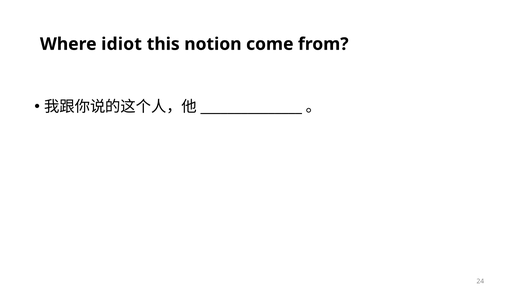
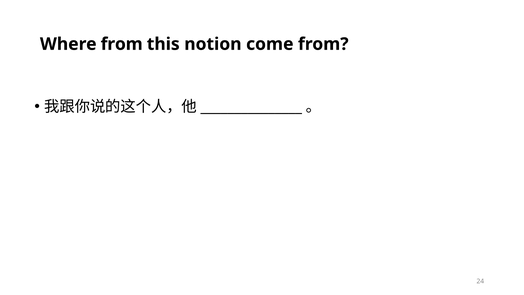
Where idiot: idiot -> from (122, 44)
